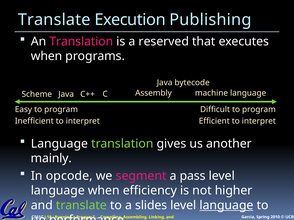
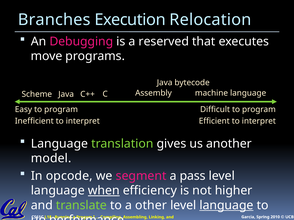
Translate: Translate -> Branches (54, 20)
Publishing: Publishing -> Relocation (210, 20)
An Translation: Translation -> Debugging (81, 42)
when: when -> move (47, 56)
mainly: mainly -> model (51, 159)
when underline: none -> present (104, 191)
slides: slides -> other (151, 206)
